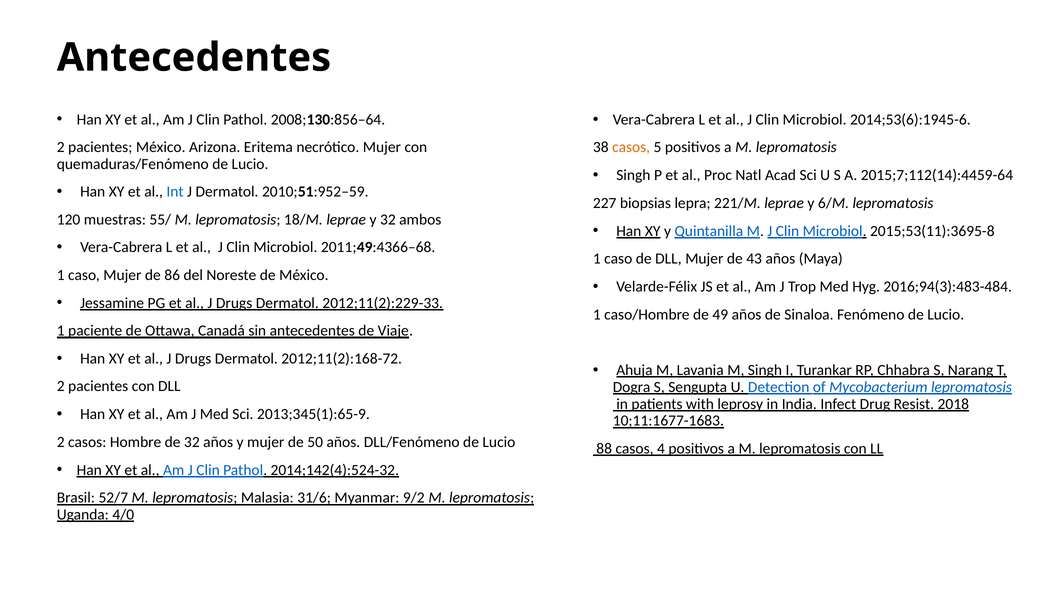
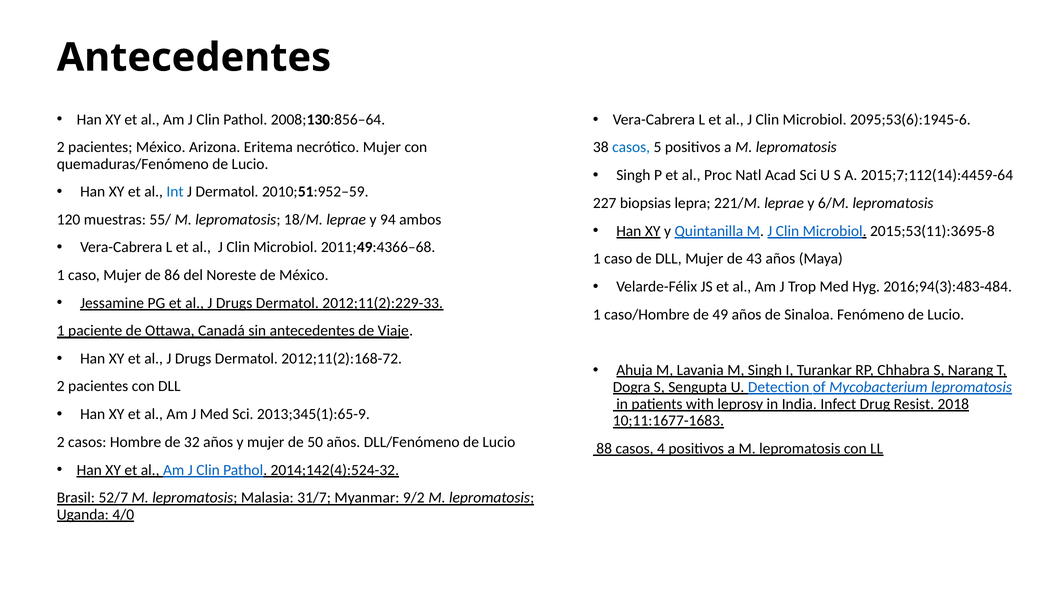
2014;53(6):1945-6: 2014;53(6):1945-6 -> 2095;53(6):1945-6 (910, 119)
casos colour: orange -> blue (631, 147)
y 32: 32 -> 94 (388, 219)
31/6: 31/6 -> 31/7 (314, 498)
